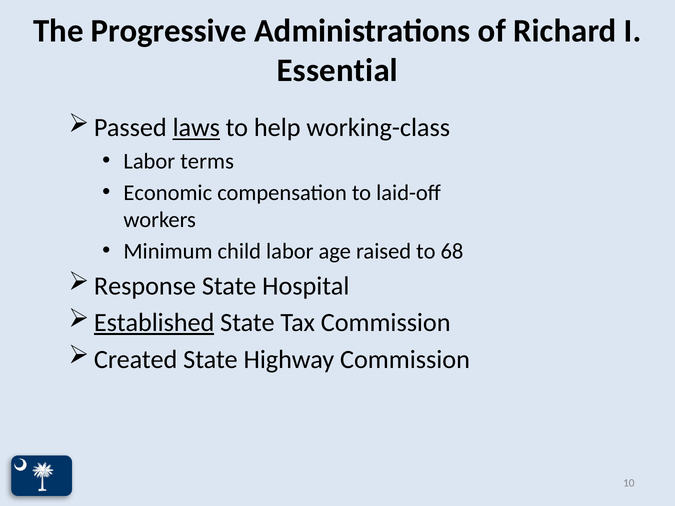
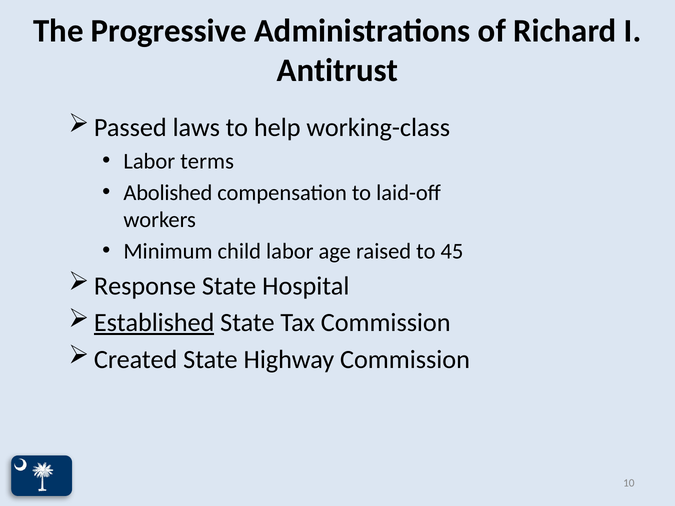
Essential: Essential -> Antitrust (338, 70)
laws underline: present -> none (196, 128)
Economic: Economic -> Abolished (168, 193)
68: 68 -> 45 (452, 251)
